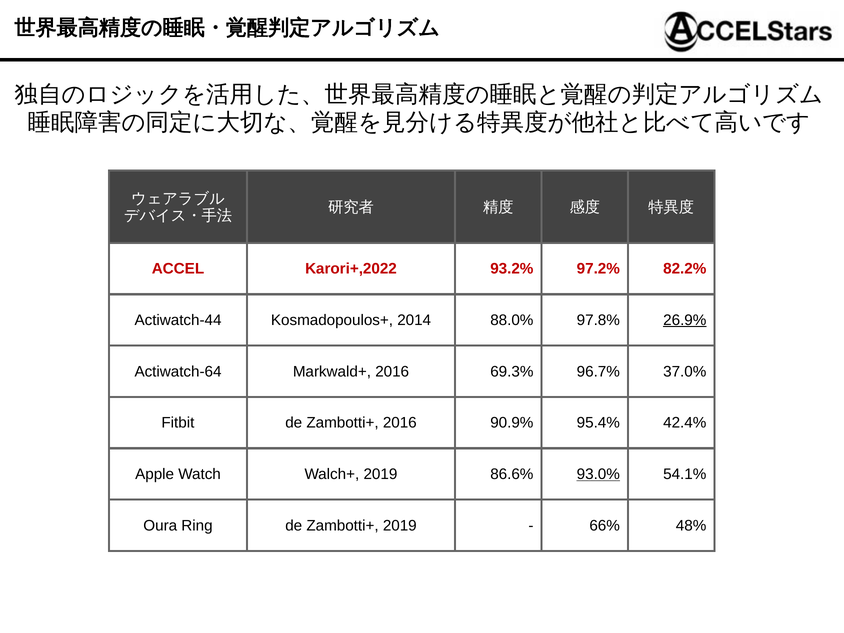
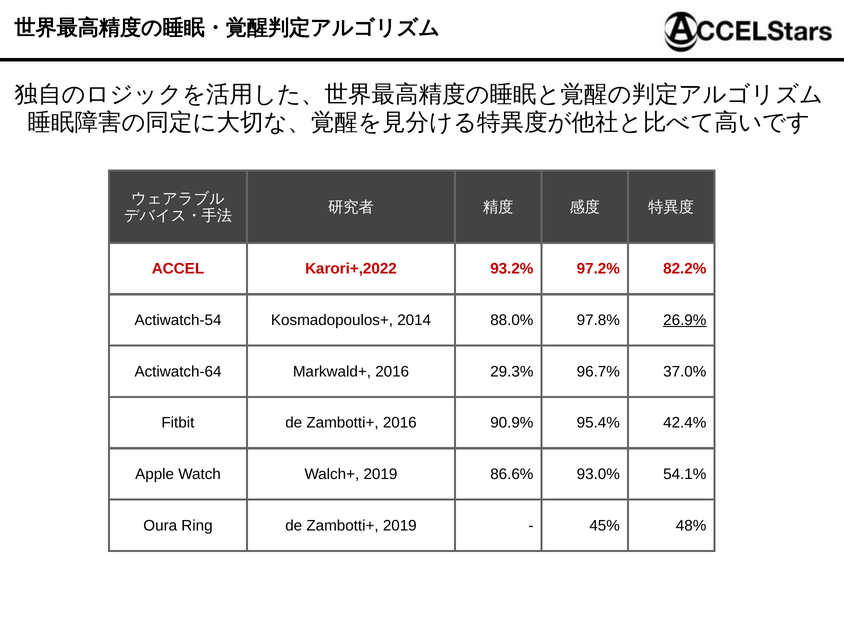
Actiwatch-44: Actiwatch-44 -> Actiwatch-54 (178, 320)
69.3%: 69.3% -> 29.3% (512, 371)
93.0% underline: present -> none (598, 474)
66%: 66% -> 45% (605, 525)
